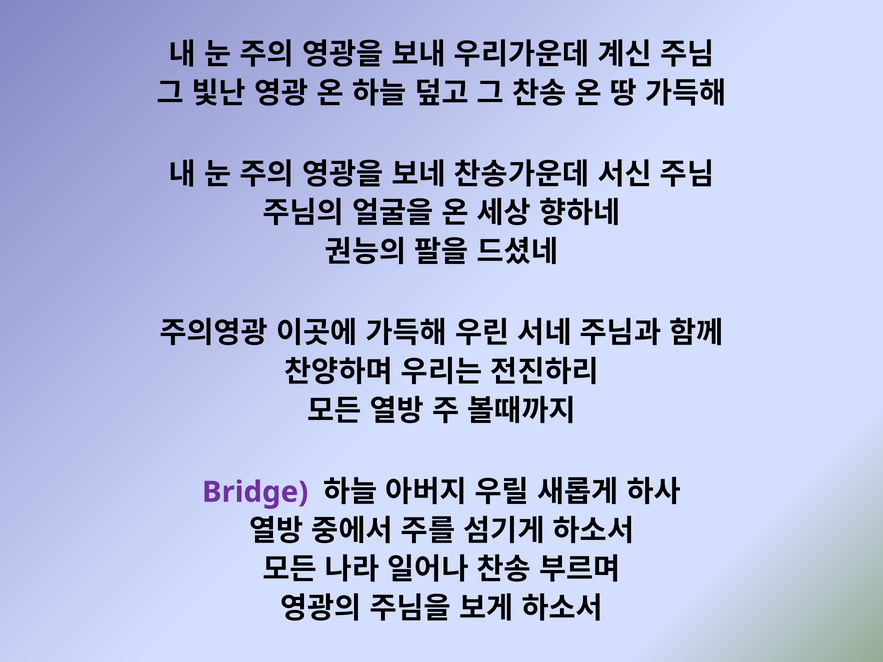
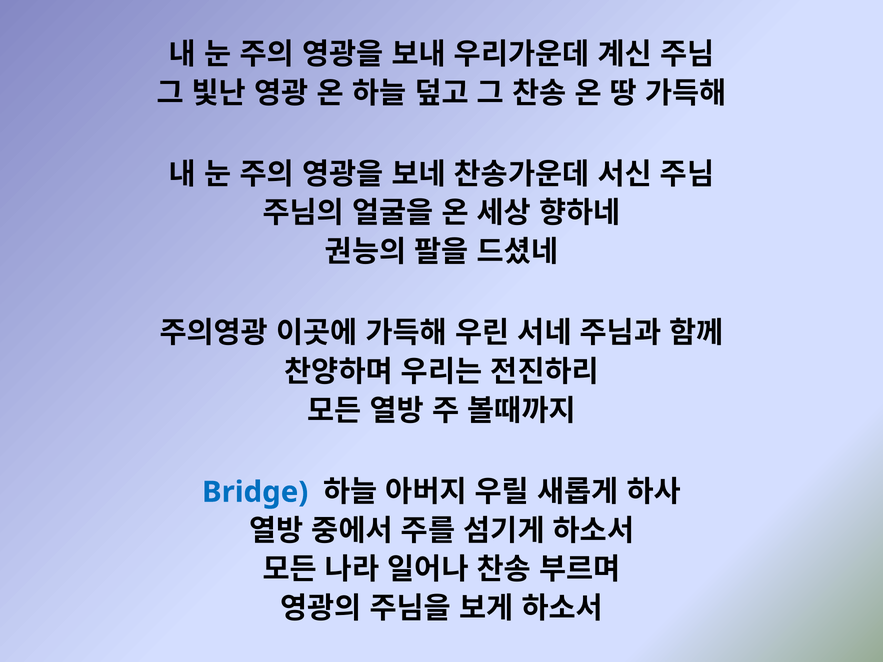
Bridge colour: purple -> blue (255, 492)
